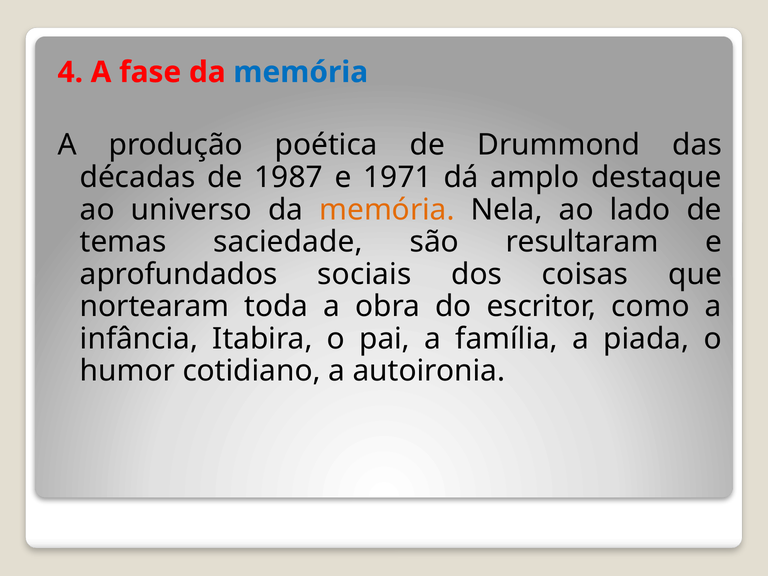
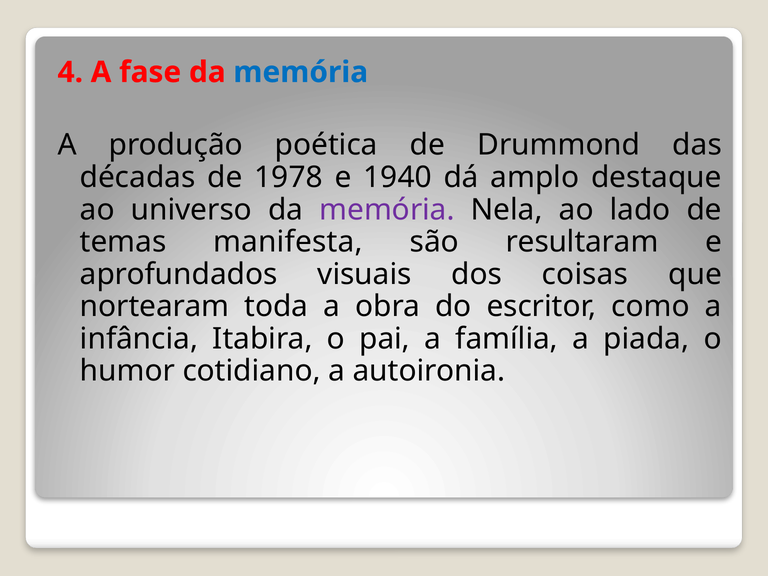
1987: 1987 -> 1978 (289, 177)
1971: 1971 -> 1940 (398, 177)
memória colour: orange -> purple (387, 210)
saciedade: saciedade -> manifesta (288, 242)
sociais: sociais -> visuais (365, 274)
